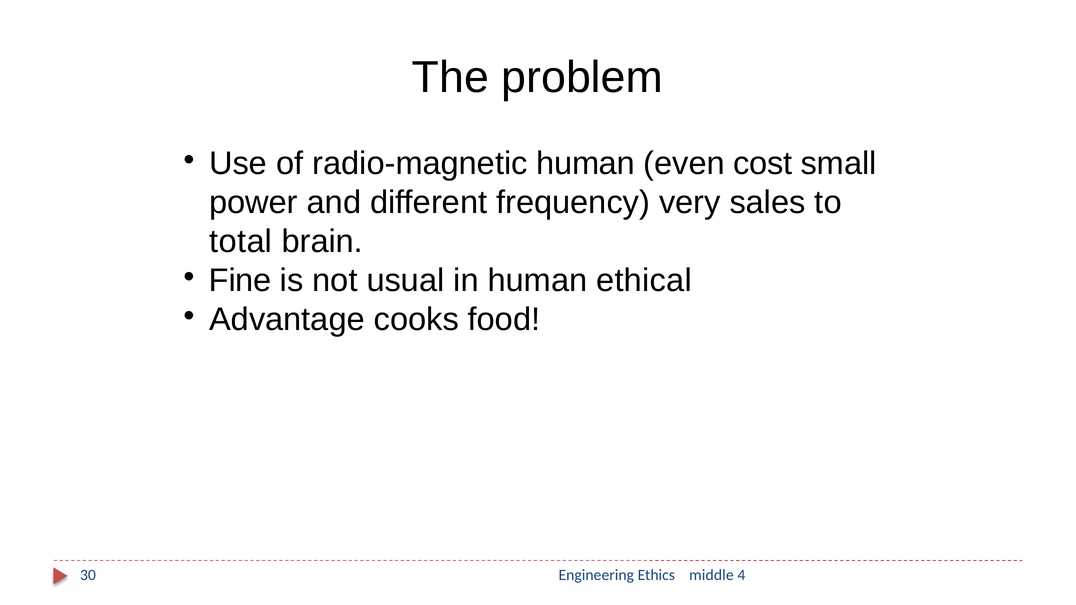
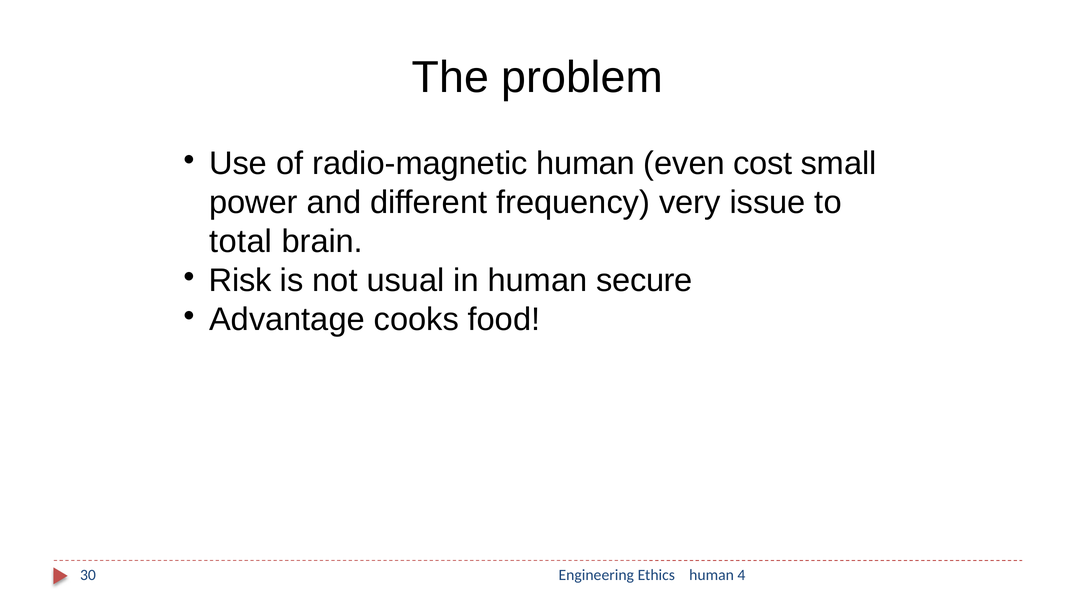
sales: sales -> issue (768, 202)
Fine: Fine -> Risk (240, 281)
ethical: ethical -> secure (644, 281)
Ethics middle: middle -> human (712, 575)
